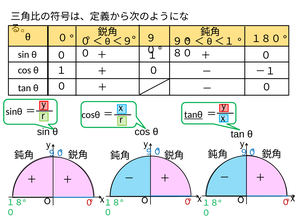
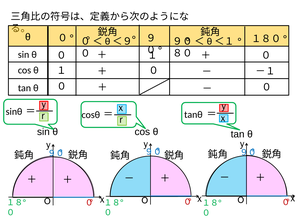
tanθ underline: present -> none (193, 115)
